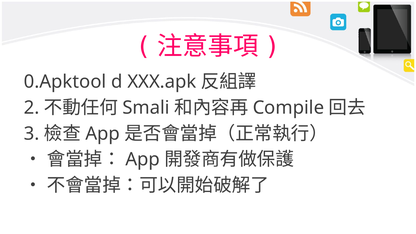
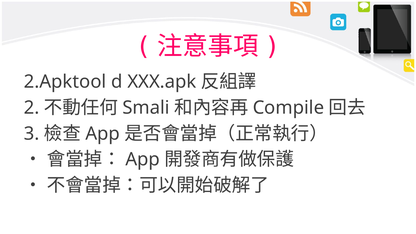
0.Apktool: 0.Apktool -> 2.Apktool (65, 82)
